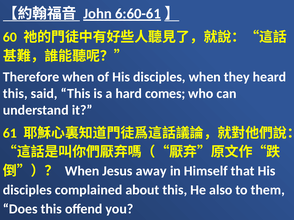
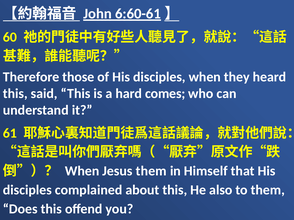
Therefore when: when -> those (78, 77)
Jesus away: away -> them (151, 171)
